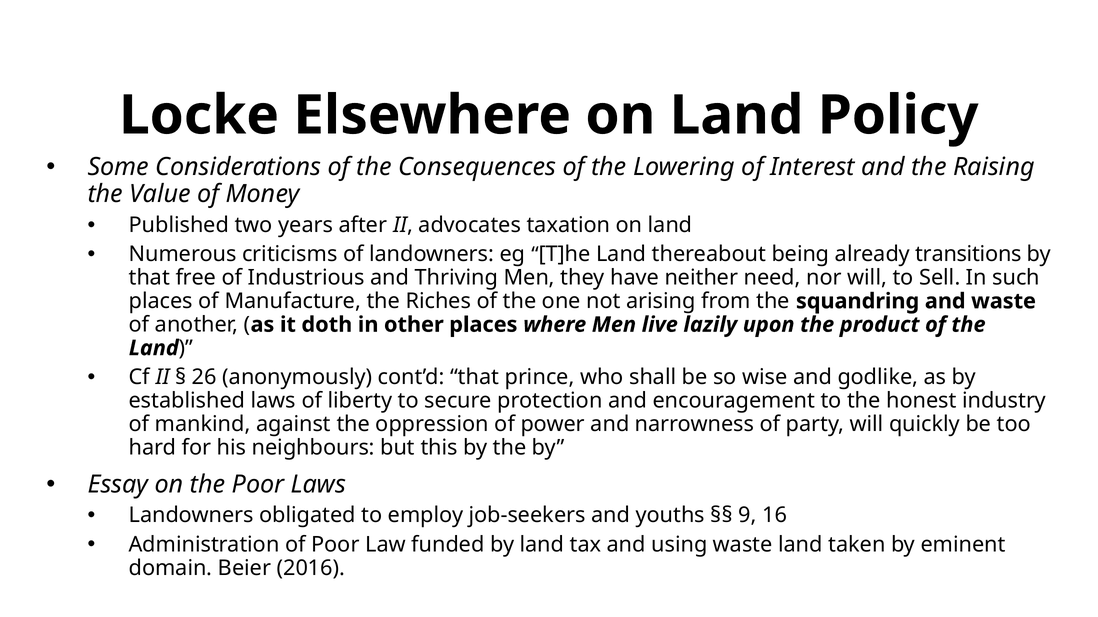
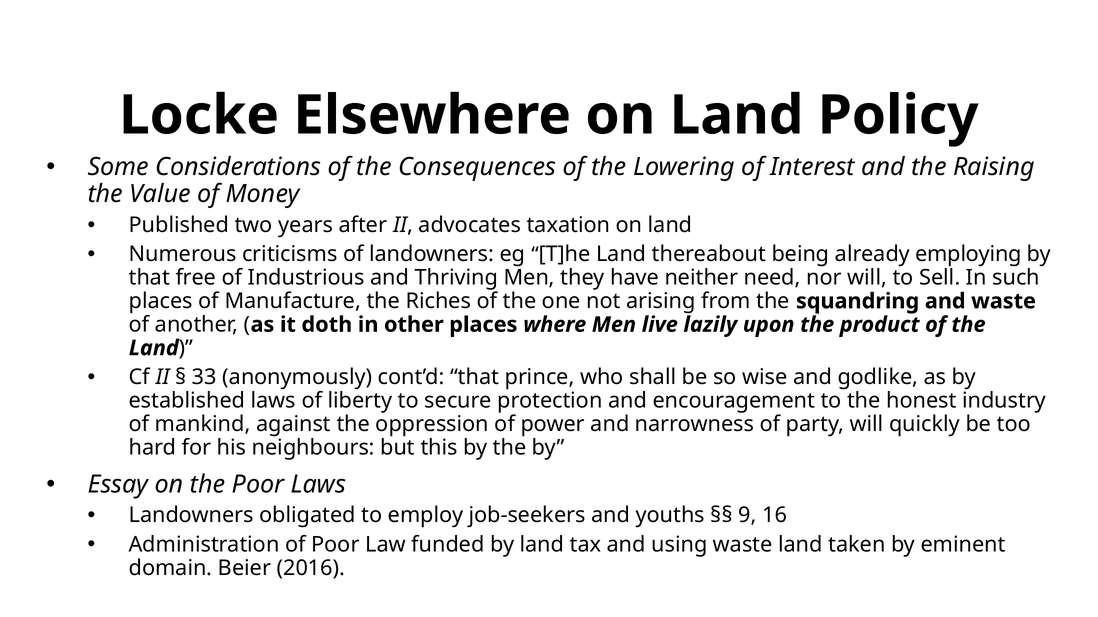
transitions: transitions -> employing (969, 255)
26: 26 -> 33 (204, 378)
